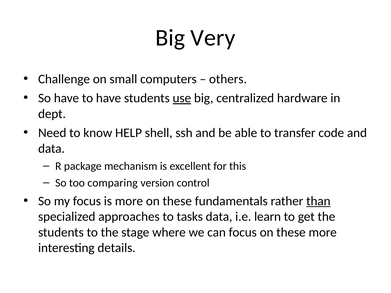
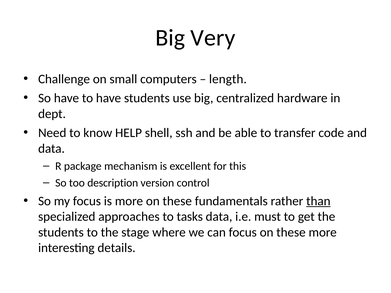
others: others -> length (228, 79)
use underline: present -> none (182, 98)
comparing: comparing -> description (113, 183)
learn: learn -> must (268, 217)
